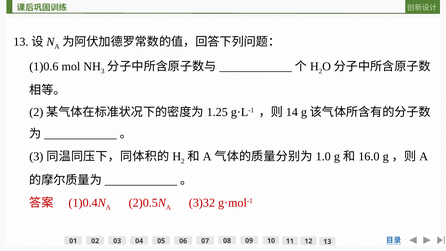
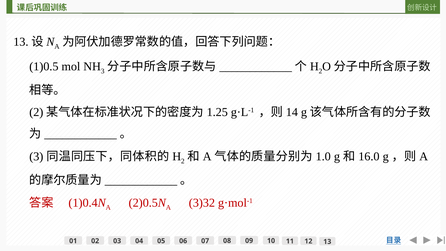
1)0.6: 1)0.6 -> 1)0.5 (44, 67)
